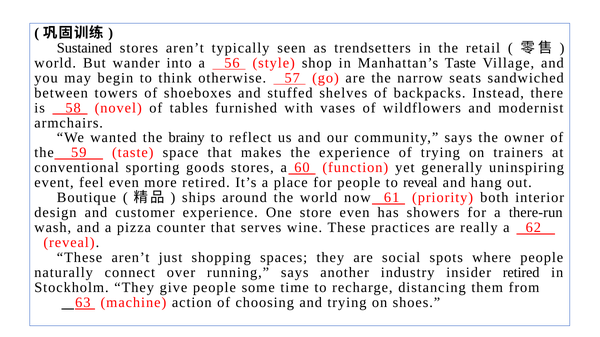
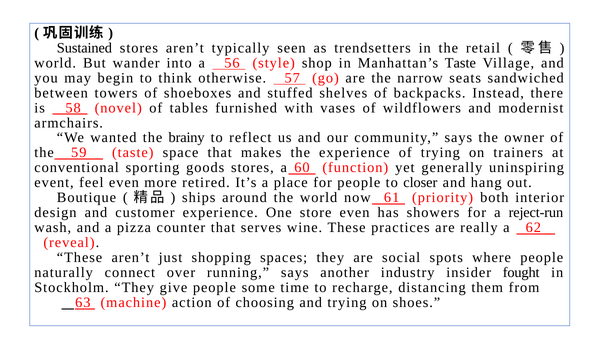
to reveal: reveal -> closer (420, 183)
there-run: there-run -> reject-run (536, 213)
insider retired: retired -> fought (521, 273)
